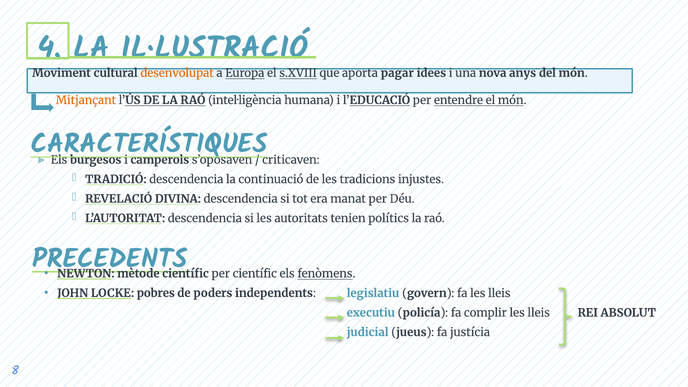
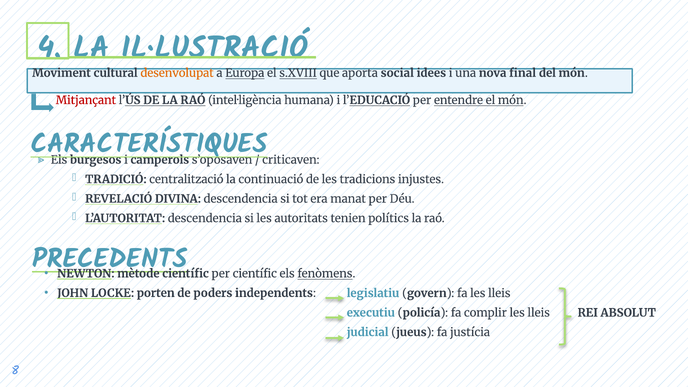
pagar: pagar -> social (397, 73)
anys: anys -> final (523, 73)
Mitjançant colour: orange -> red (86, 100)
TRADICIÓ descendencia: descendencia -> centralització (186, 179)
pobres: pobres -> porten (156, 293)
